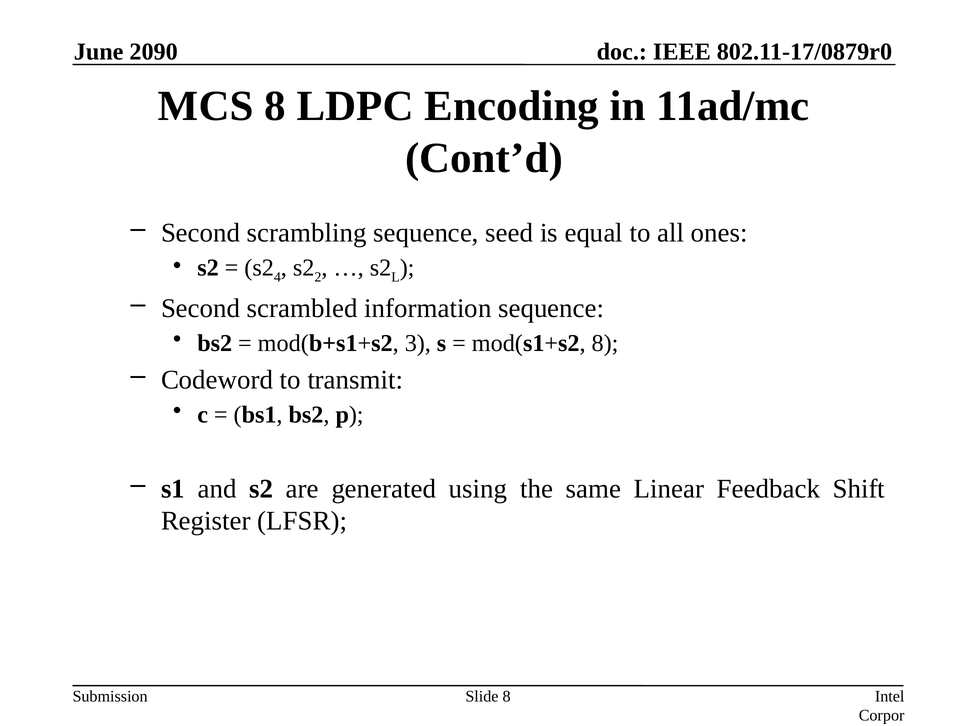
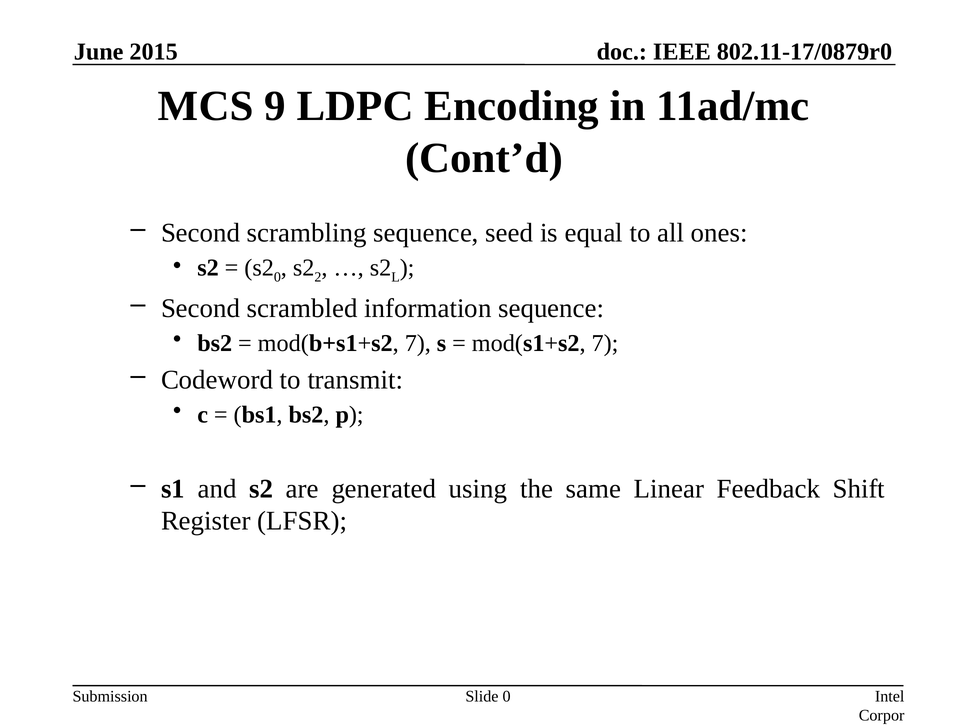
2090: 2090 -> 2015 (154, 52)
MCS 8: 8 -> 9 (275, 106)
s2 4: 4 -> 0 (277, 277)
mod(b+s1+s2 3: 3 -> 7 (418, 343)
mod(s1+s2 8: 8 -> 7 (605, 343)
Slide 8: 8 -> 0 (507, 696)
